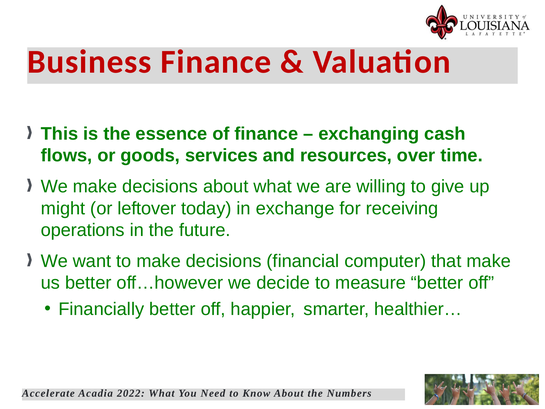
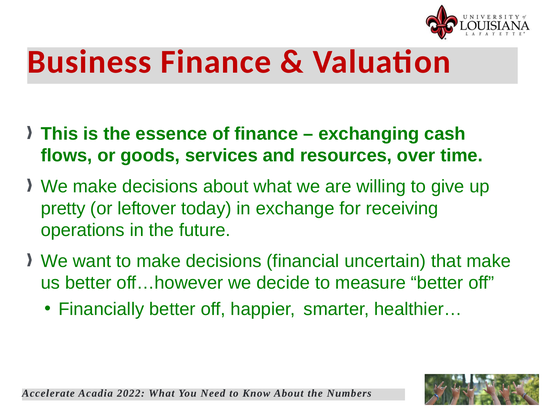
might: might -> pretty (63, 208)
computer: computer -> uncertain (385, 261)
